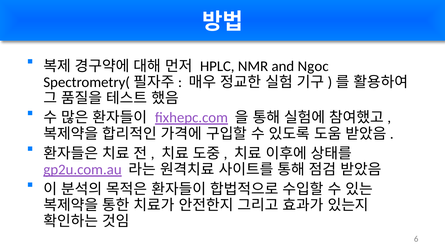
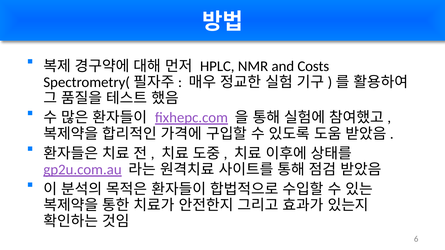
Ngoc: Ngoc -> Costs (313, 66)
